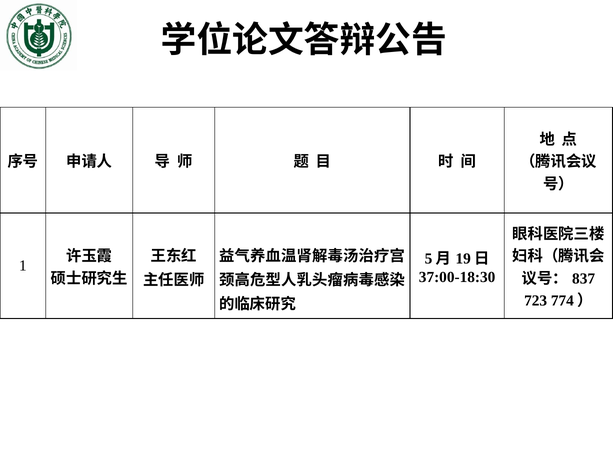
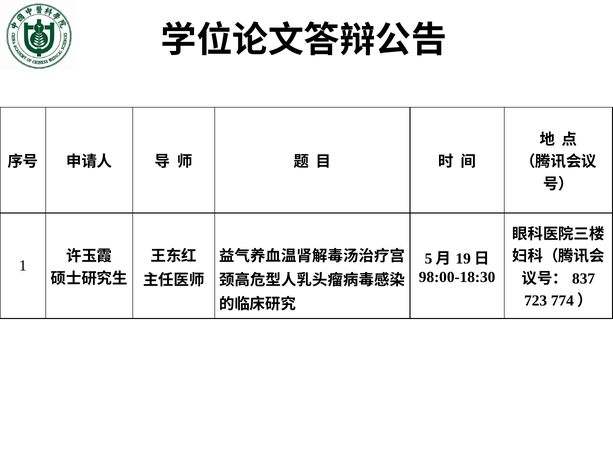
37:00-18:30: 37:00-18:30 -> 98:00-18:30 (457, 277)
